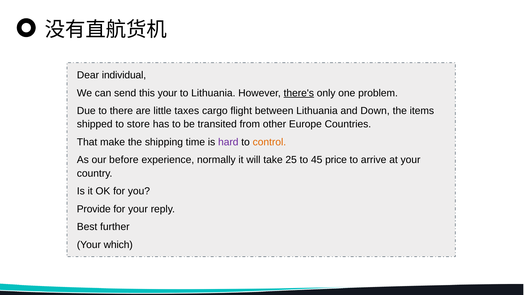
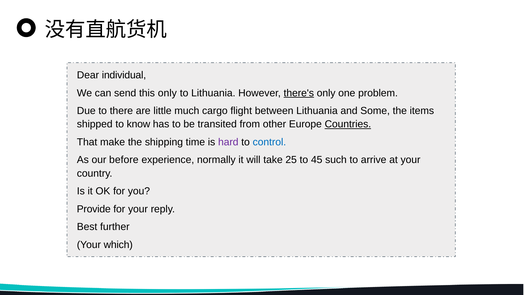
this your: your -> only (167, 93)
taxes: taxes -> much (187, 111)
Down: Down -> Some (375, 111)
store: store -> know (138, 124)
Countries underline: none -> present (348, 124)
control colour: orange -> blue (269, 142)
price: price -> such (336, 160)
